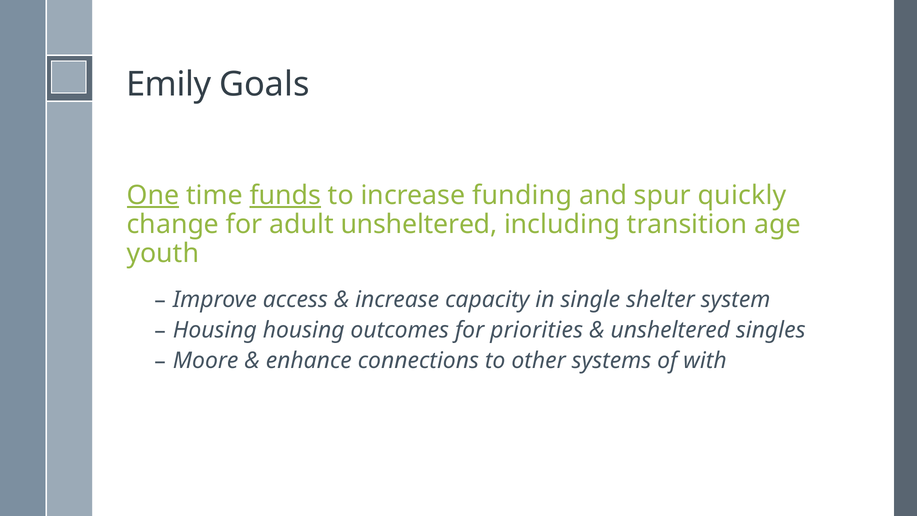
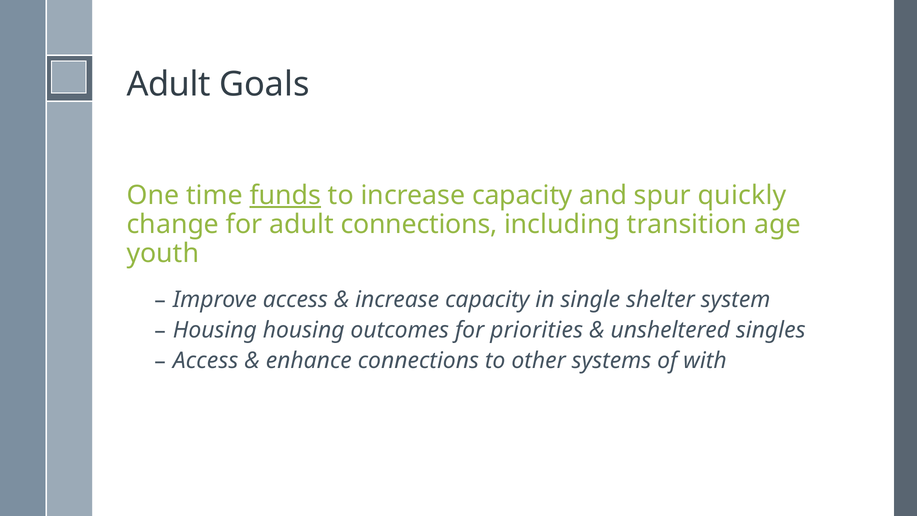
Emily: Emily -> Adult (169, 84)
One underline: present -> none (153, 195)
to increase funding: funding -> capacity (522, 195)
adult unsheltered: unsheltered -> connections (419, 224)
Moore: Moore -> Access (206, 361)
